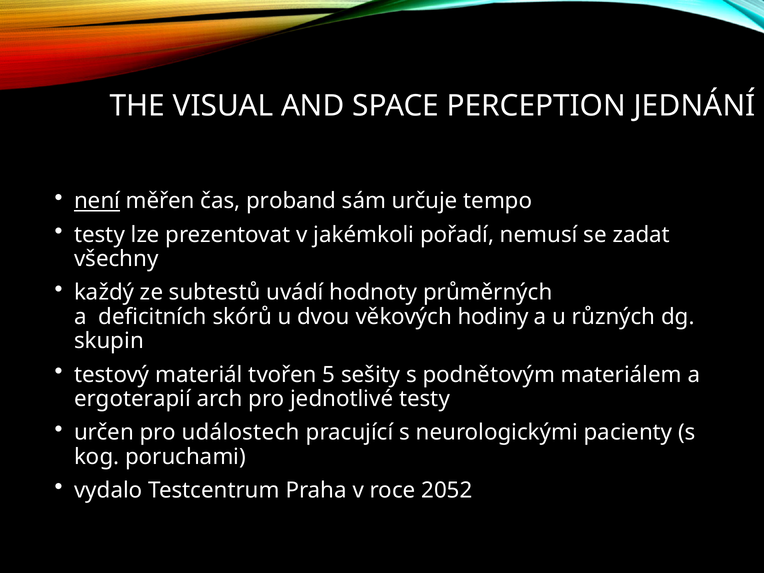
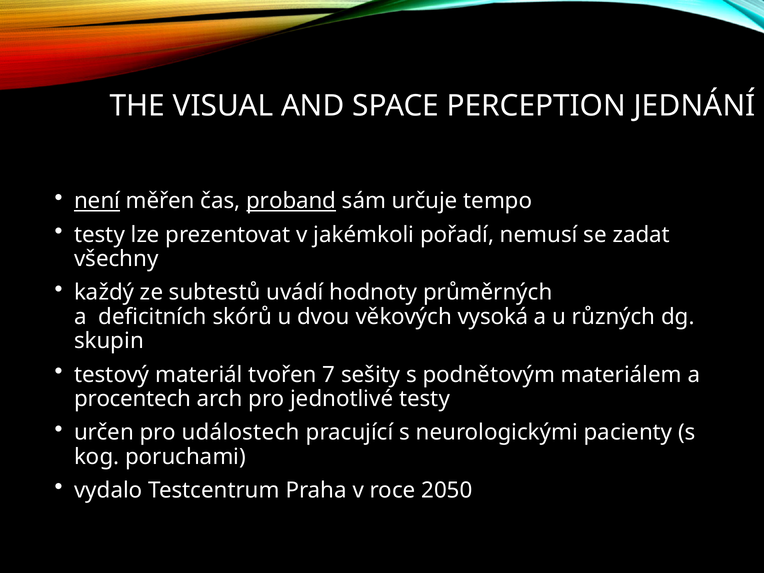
proband underline: none -> present (291, 201)
hodiny: hodiny -> vysoká (493, 317)
5: 5 -> 7 (329, 375)
ergoterapií: ergoterapií -> procentech (133, 399)
2052: 2052 -> 2050 (447, 490)
